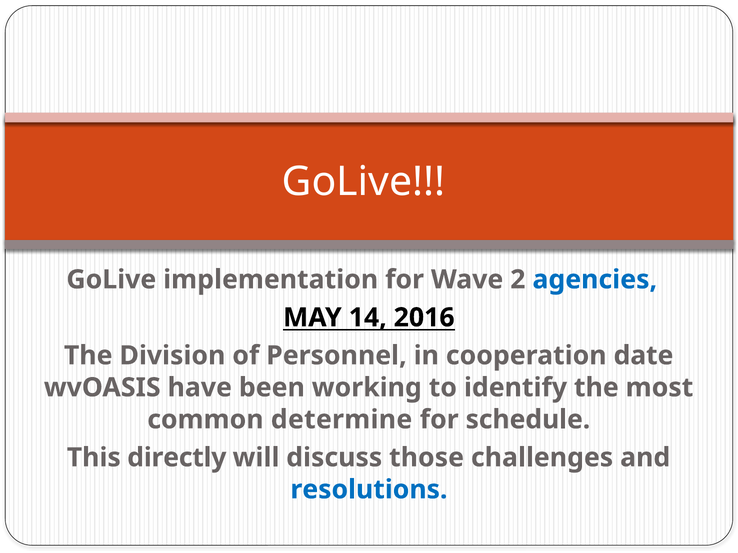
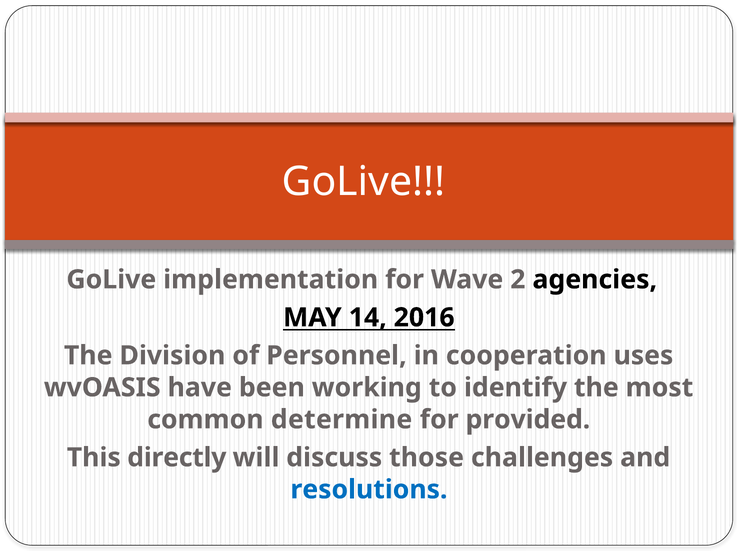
agencies colour: blue -> black (595, 280)
date: date -> uses (643, 356)
schedule: schedule -> provided (528, 420)
